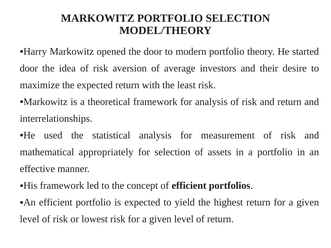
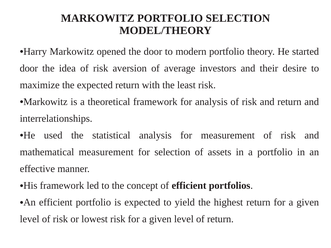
mathematical appropriately: appropriately -> measurement (106, 152)
